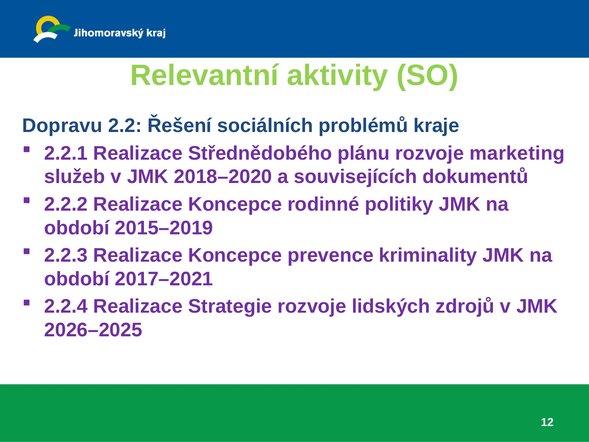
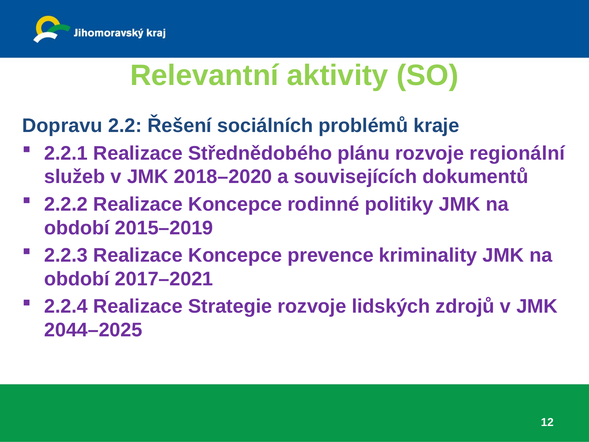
marketing: marketing -> regionální (517, 153)
2026–2025: 2026–2025 -> 2044–2025 (93, 330)
